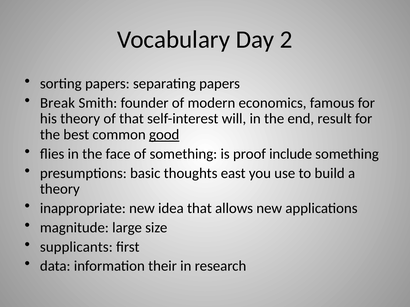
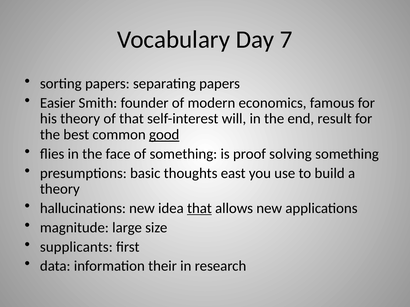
2: 2 -> 7 (286, 40)
Break: Break -> Easier (58, 103)
include: include -> solving (291, 154)
inappropriate: inappropriate -> hallucinations (83, 209)
that underline: none -> present (199, 209)
